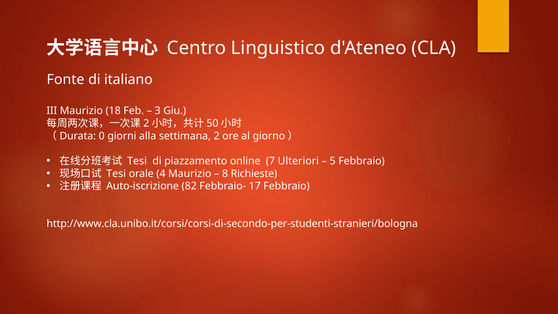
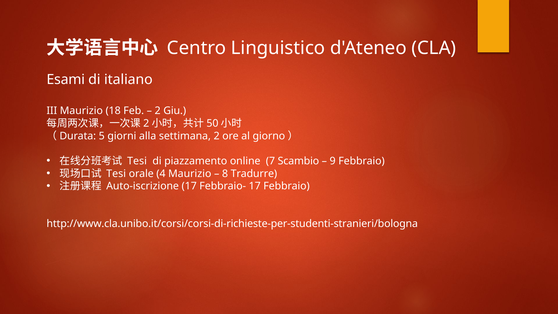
Fonte: Fonte -> Esami (66, 80)
3: 3 -> 2 (158, 111)
0: 0 -> 5 (102, 136)
Ulteriori: Ulteriori -> Scambio (298, 161)
5: 5 -> 9 (333, 161)
Richieste: Richieste -> Tradurre (254, 174)
Auto-iscrizione 82: 82 -> 17 (189, 186)
http://www.cla.unibo.it/corsi/corsi-di-secondo-per-studenti-stranieri/bologna: http://www.cla.unibo.it/corsi/corsi-di-secondo-per-studenti-stranieri/bologna -> http://www.cla.unibo.it/corsi/corsi-di-richieste-per-studenti-stranieri/bologna (232, 224)
